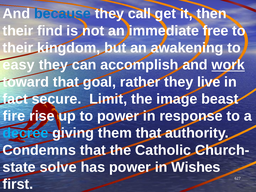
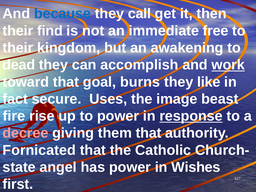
easy: easy -> dead (19, 65)
rather: rather -> burns (140, 82)
live: live -> like (209, 82)
Limit: Limit -> Uses (108, 99)
response underline: none -> present (191, 116)
decree colour: light blue -> pink (25, 133)
Condemns: Condemns -> Fornicated (39, 150)
solve: solve -> angel (58, 167)
